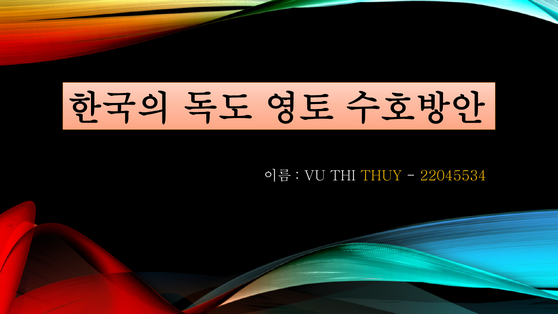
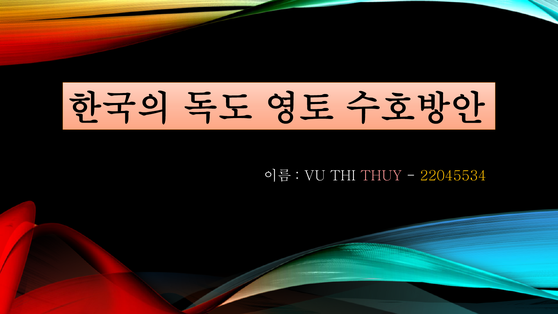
THUY colour: yellow -> pink (381, 176)
